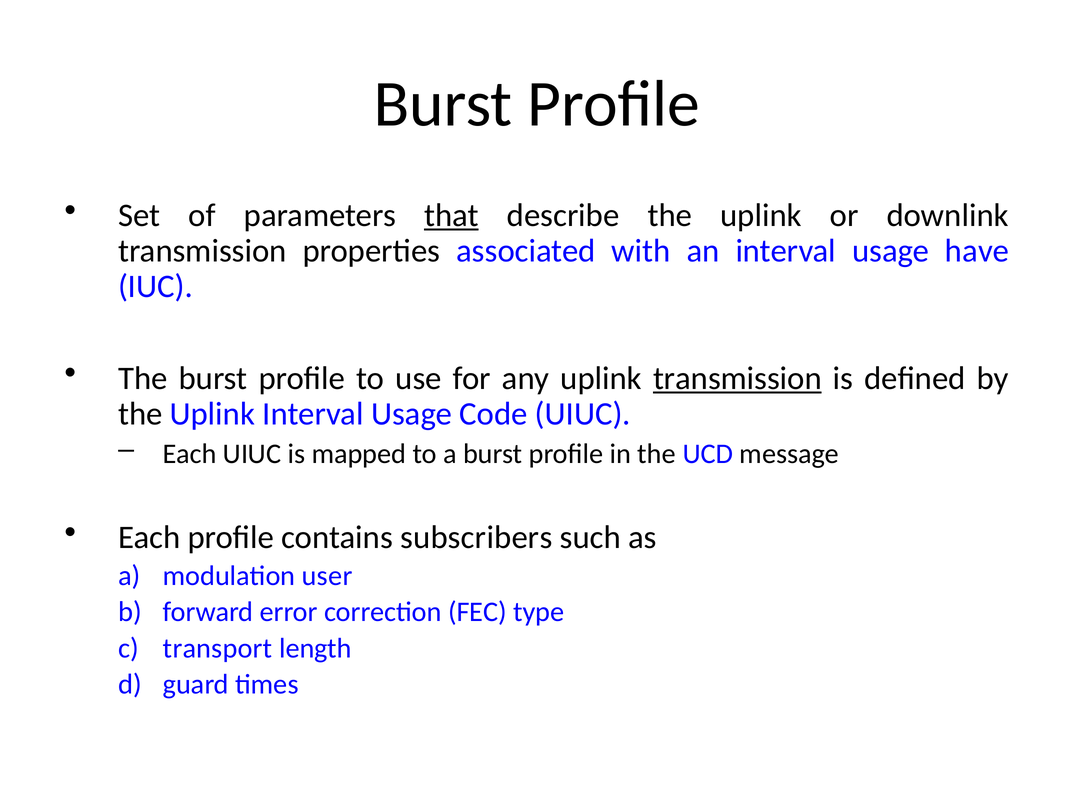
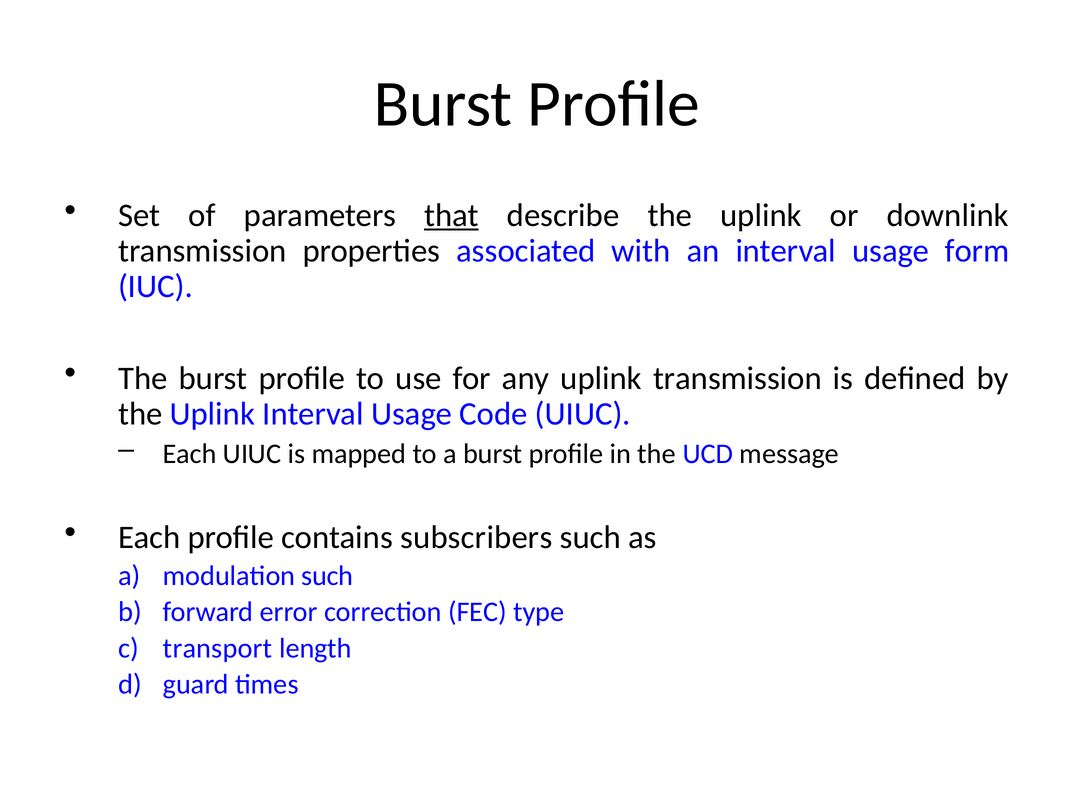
have: have -> form (977, 251)
transmission underline: present -> none (737, 378)
modulation user: user -> such (327, 575)
